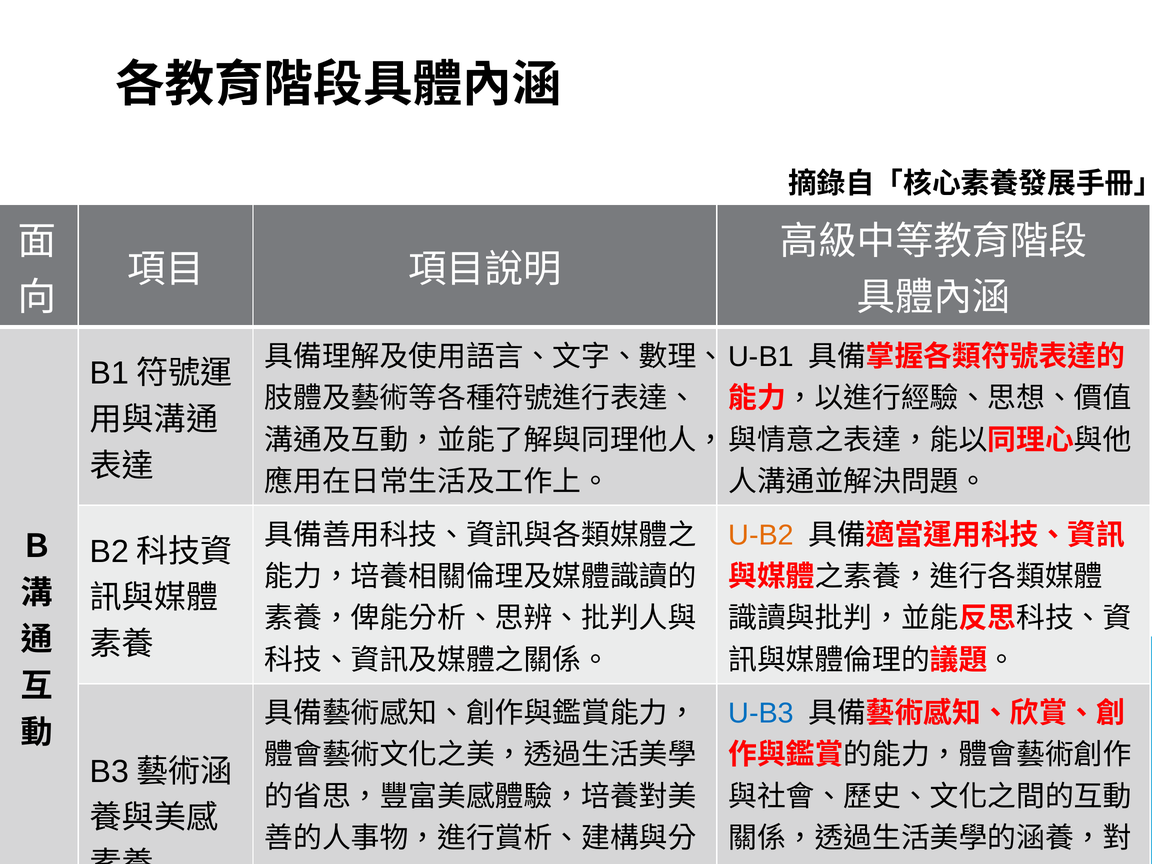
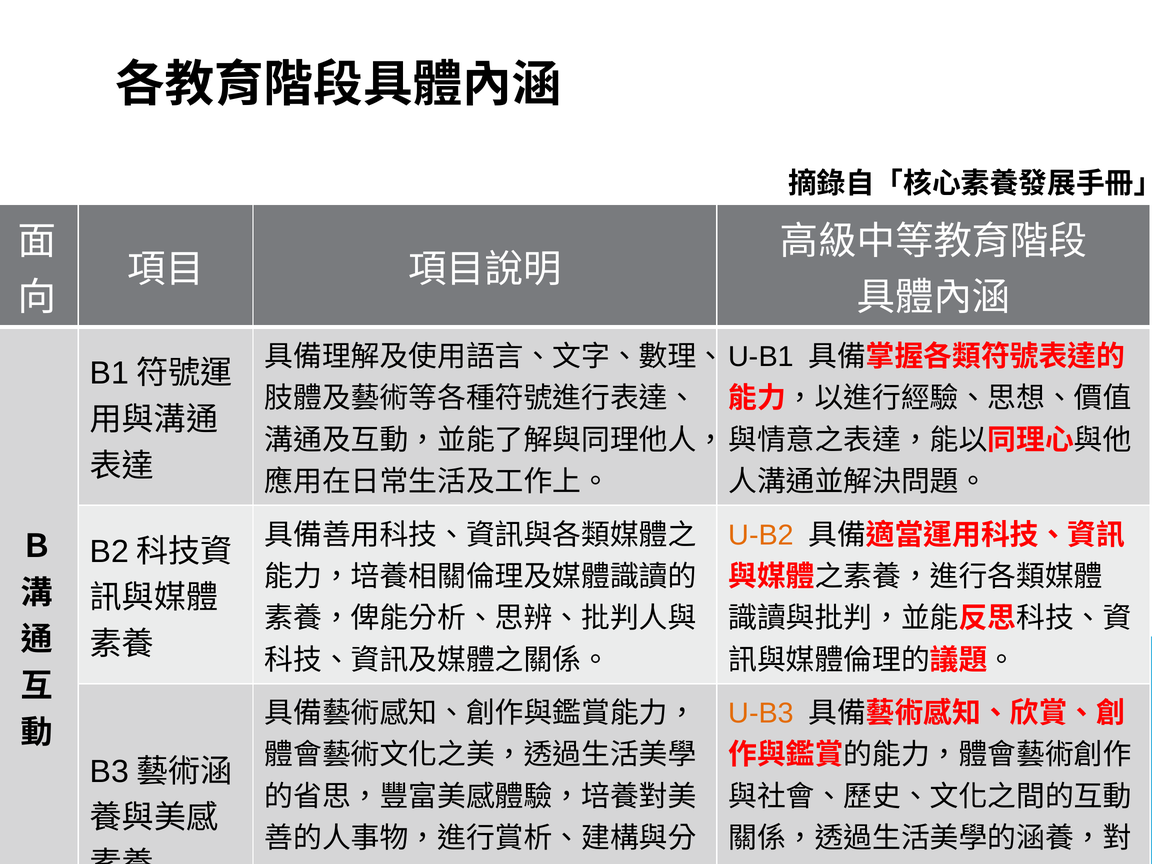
U-B3 colour: blue -> orange (761, 713)
